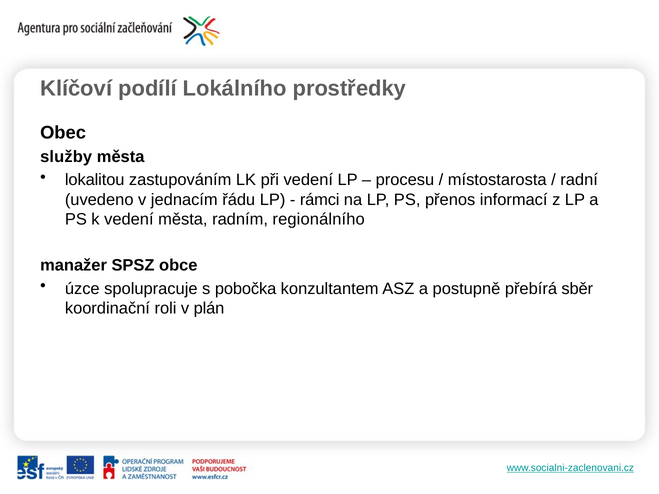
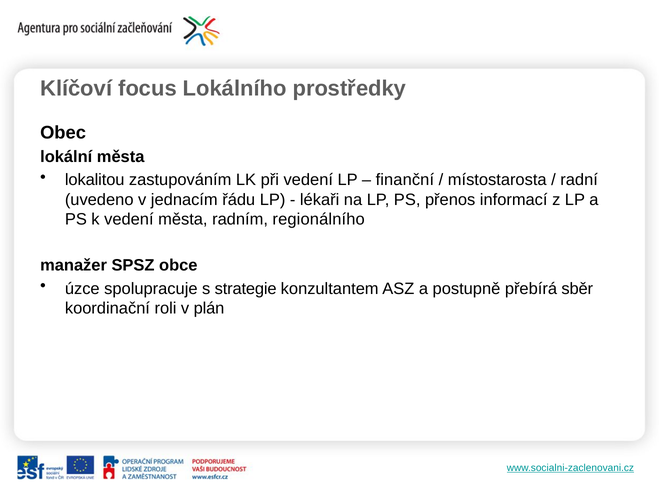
podílí: podílí -> focus (147, 89)
služby: služby -> lokální (66, 157)
procesu: procesu -> finanční (405, 180)
rámci: rámci -> lékaři (320, 200)
pobočka: pobočka -> strategie (246, 289)
